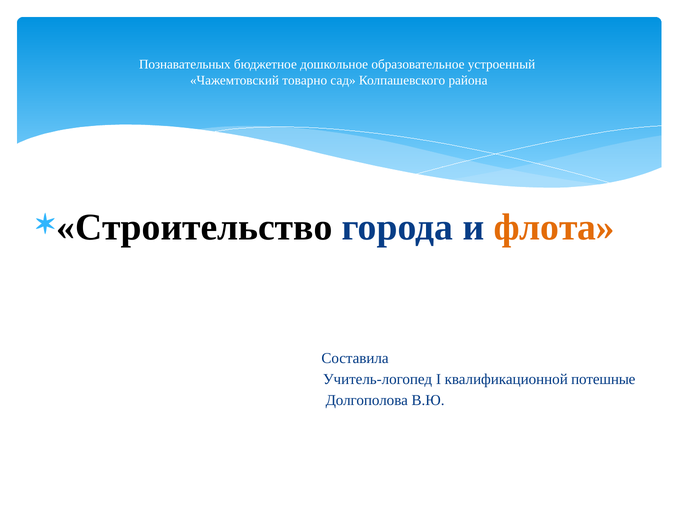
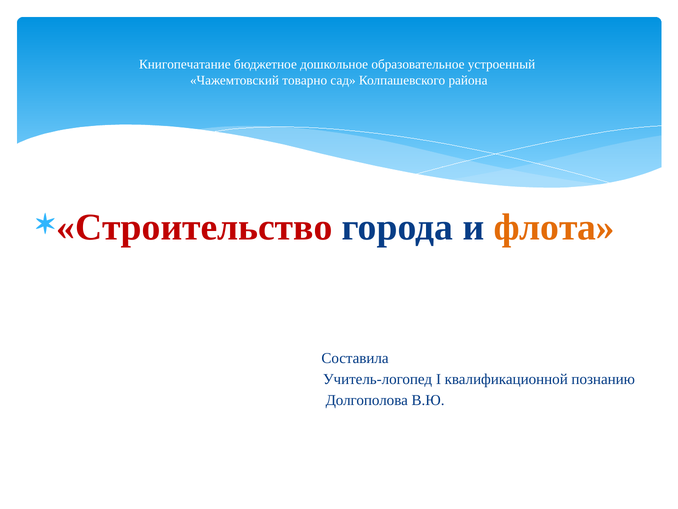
Познавательных: Познавательных -> Книгопечатание (185, 65)
Строительство colour: black -> red (194, 227)
потешные: потешные -> познанию (603, 379)
